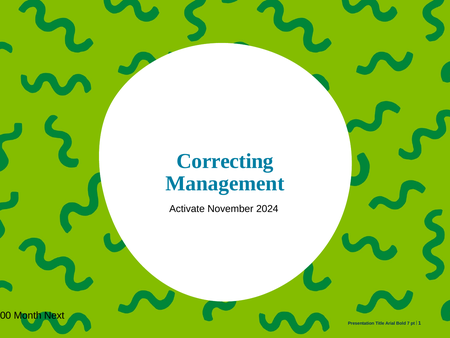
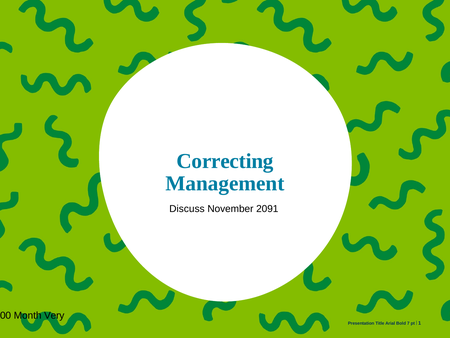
Activate: Activate -> Discuss (187, 209)
2024: 2024 -> 2091 (267, 209)
Next: Next -> Very (54, 315)
